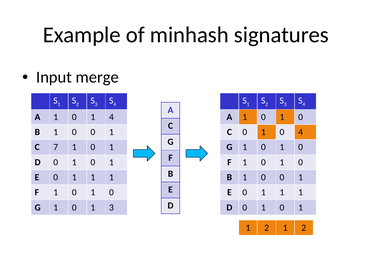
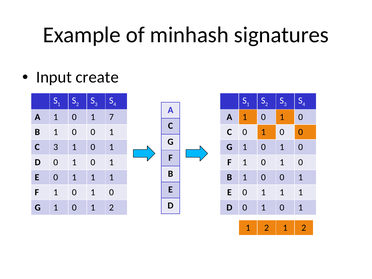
merge: merge -> create (97, 77)
1 4: 4 -> 7 (111, 117)
0 1 0 4: 4 -> 0 (301, 132)
C 7: 7 -> 3 (56, 147)
0 1 3: 3 -> 2 (111, 208)
